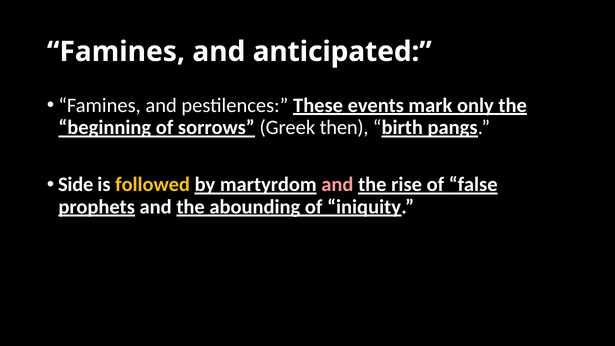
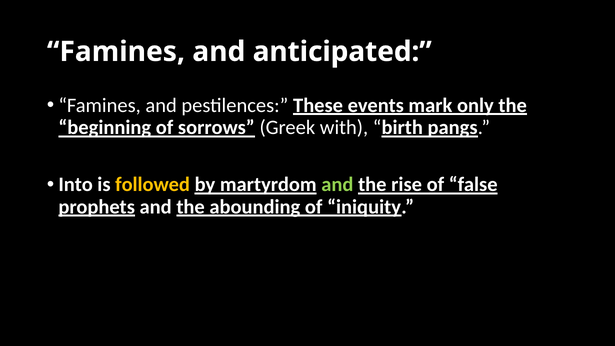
then: then -> with (344, 128)
Side: Side -> Into (76, 185)
and colour: pink -> light green (337, 185)
